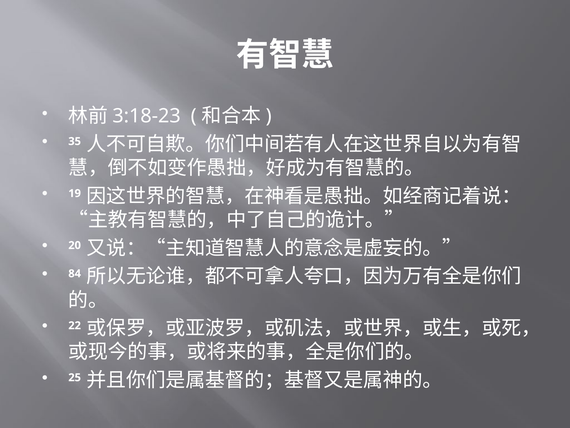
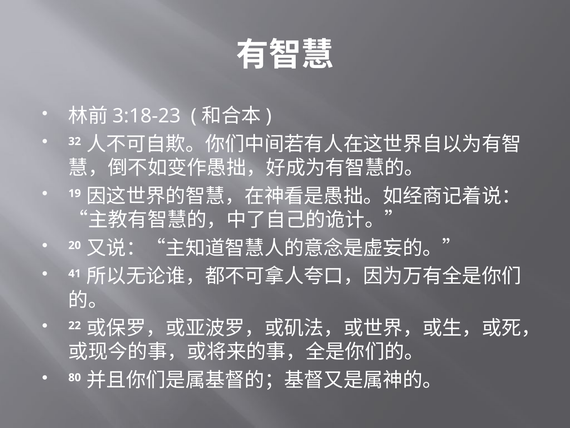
35: 35 -> 32 (75, 141)
84: 84 -> 41 (75, 273)
25: 25 -> 80 (75, 377)
